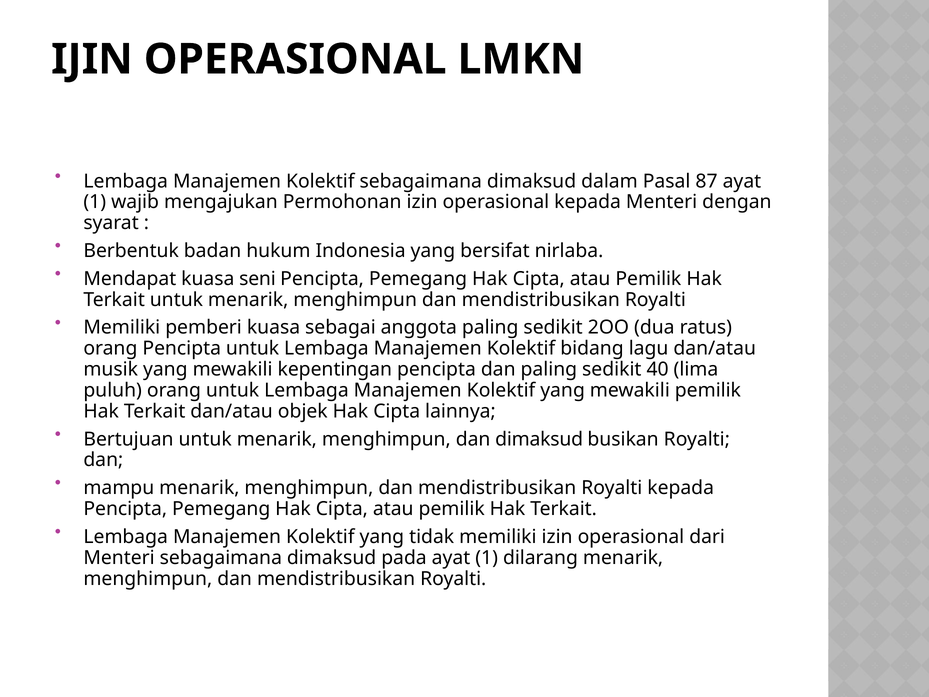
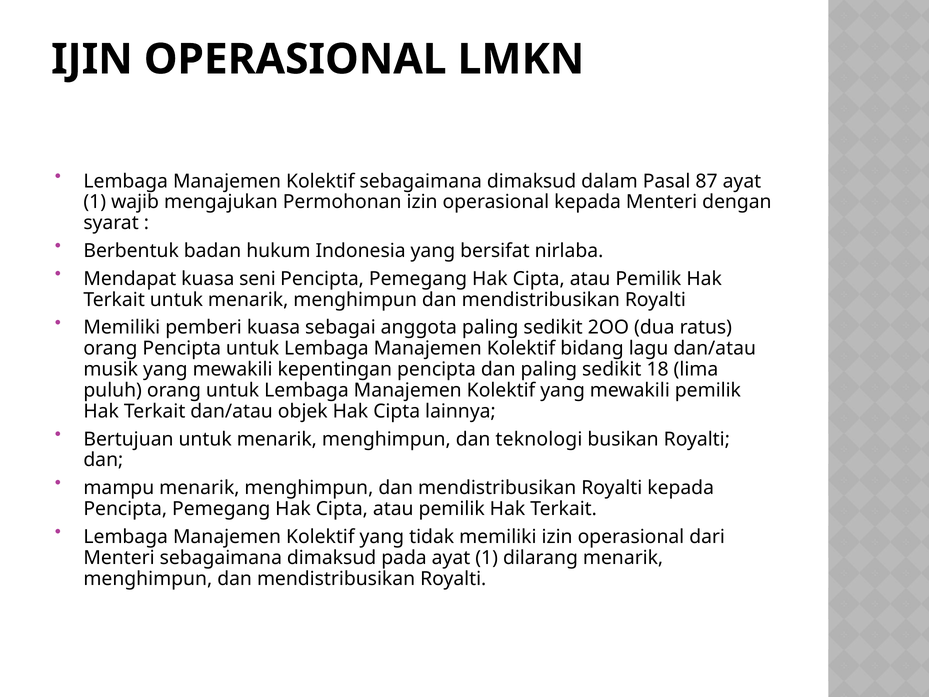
40: 40 -> 18 (658, 369)
dan dimaksud: dimaksud -> teknologi (539, 439)
